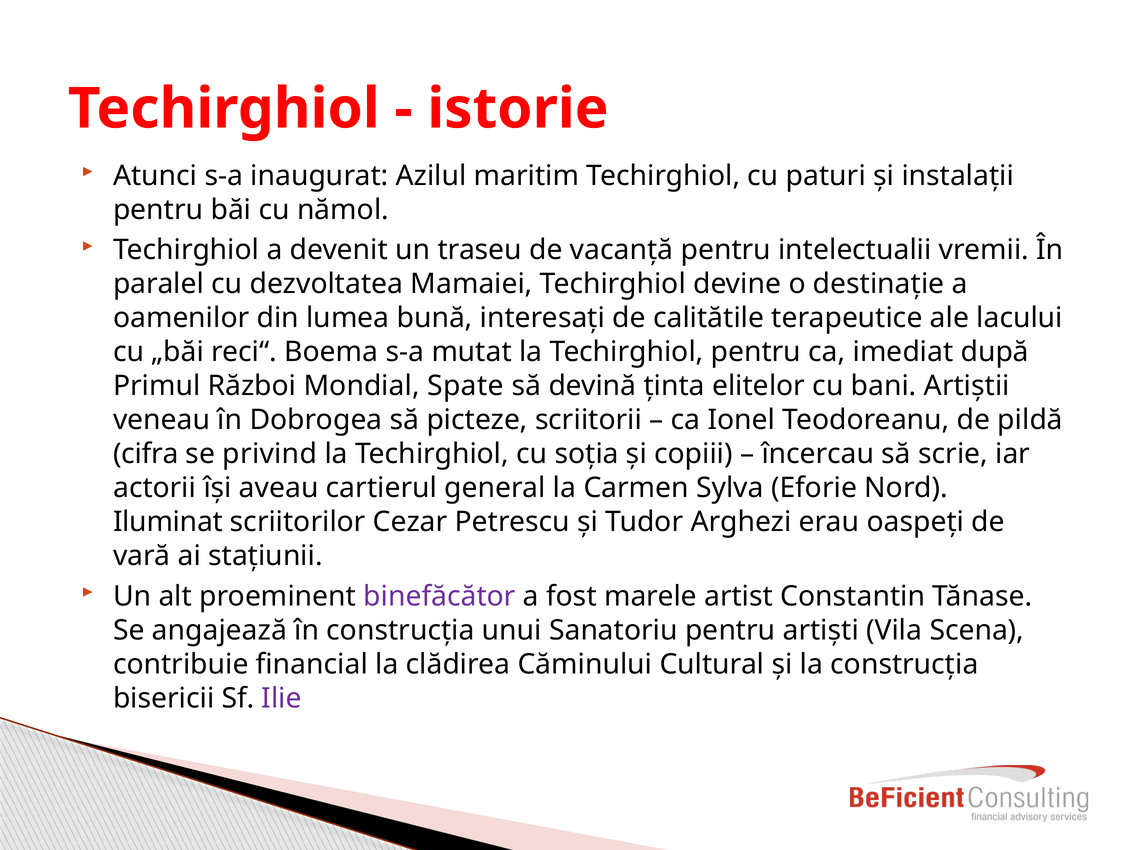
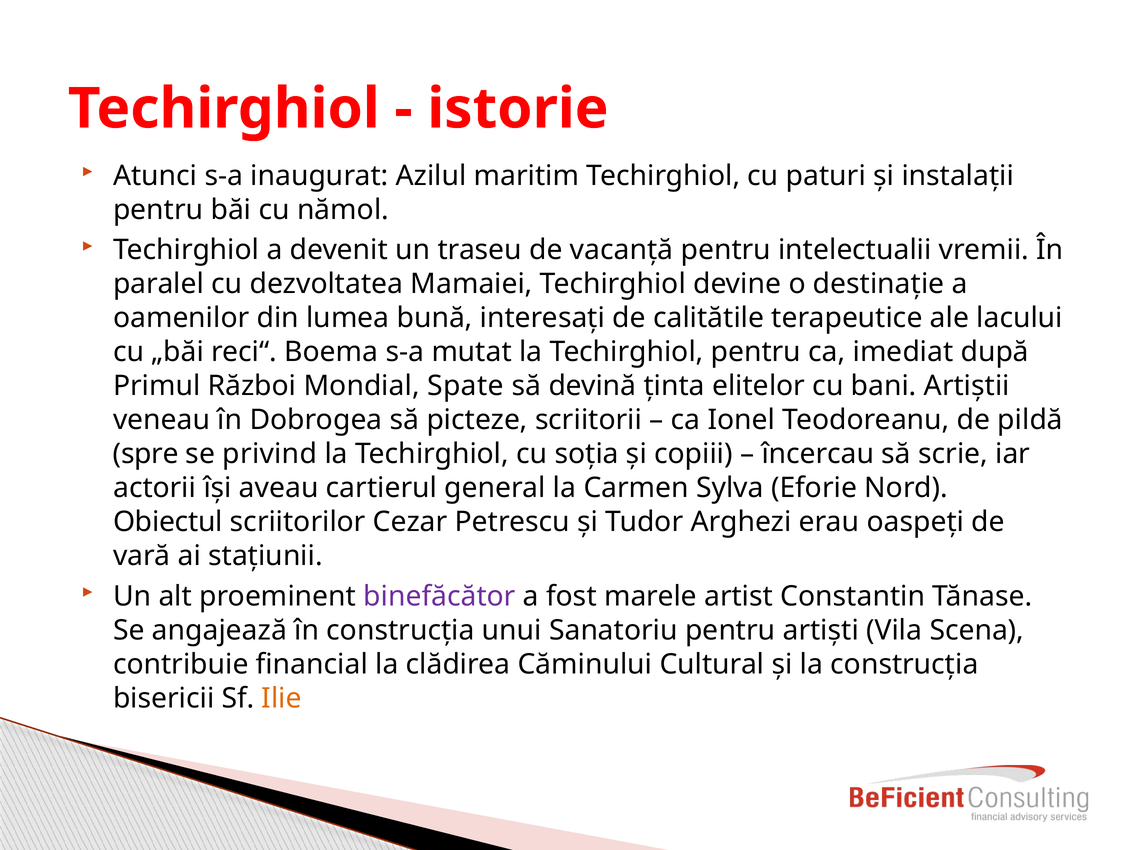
cifra: cifra -> spre (146, 454)
Iluminat: Iluminat -> Obiectul (168, 522)
Ilie colour: purple -> orange (282, 698)
